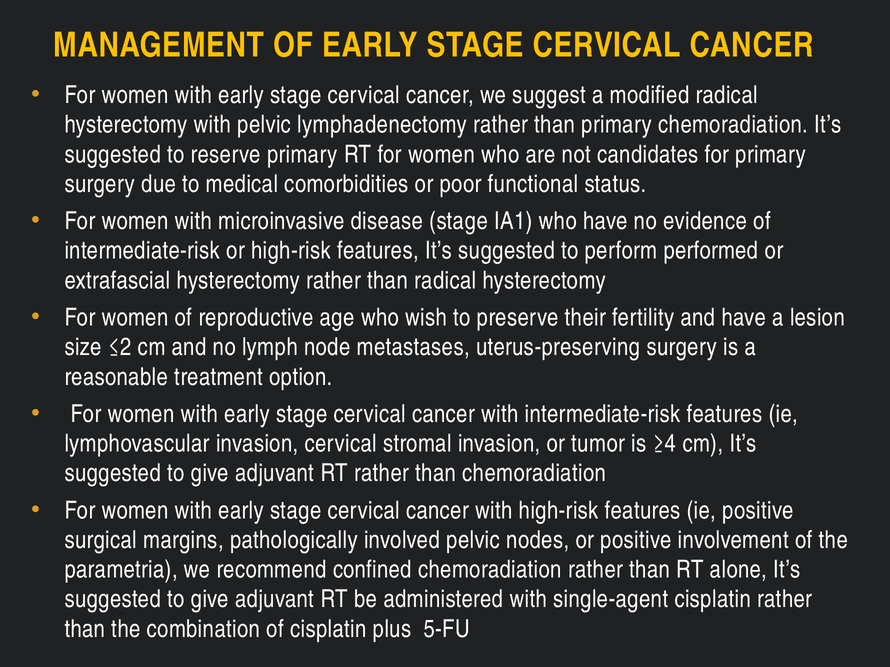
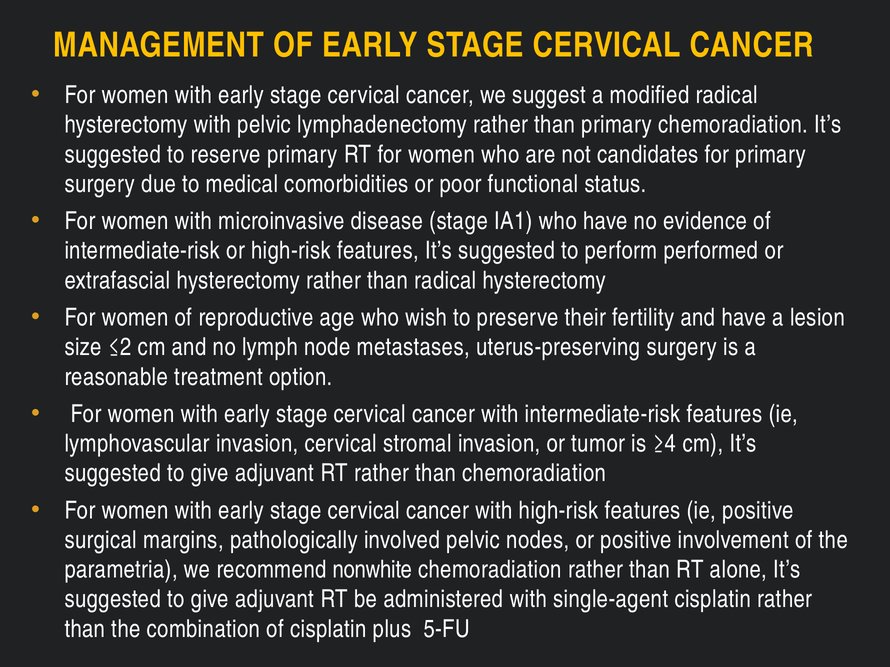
confined: confined -> nonwhite (372, 570)
